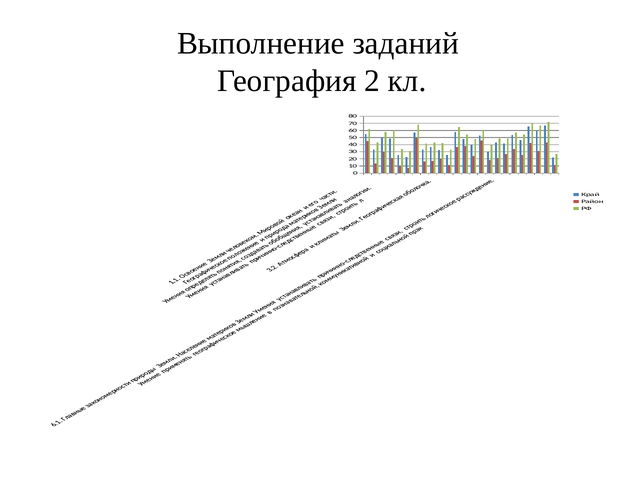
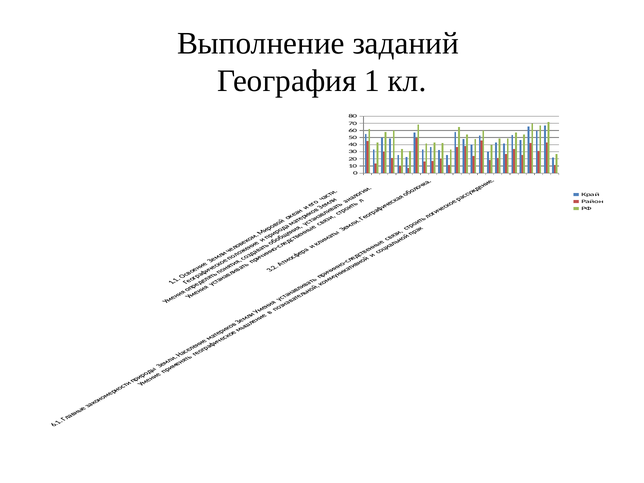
2: 2 -> 1 (372, 81)
